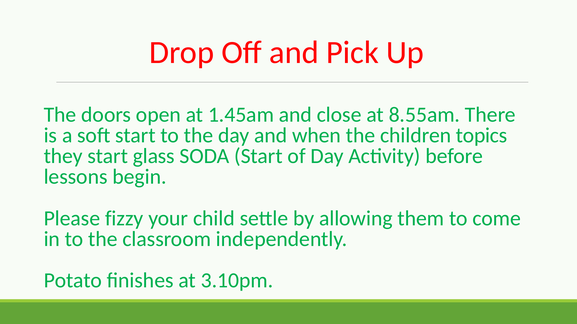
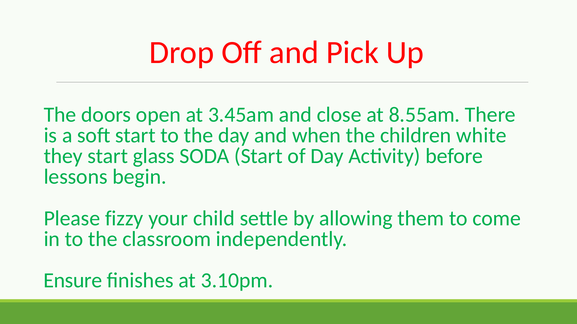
1.45am: 1.45am -> 3.45am (241, 115)
topics: topics -> white (481, 136)
Potato: Potato -> Ensure (73, 281)
